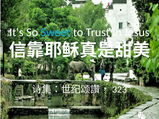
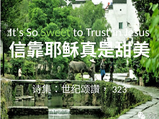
Sweet colour: light blue -> light green (56, 32)
